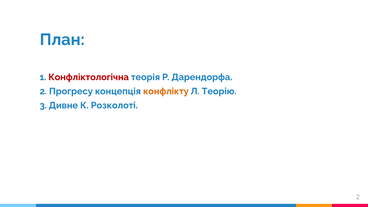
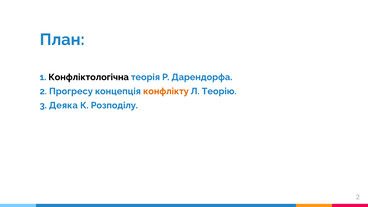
Конфліктологічна colour: red -> black (89, 77)
Дивне: Дивне -> Деяка (63, 105)
Розколоті: Розколоті -> Розподілу (114, 105)
